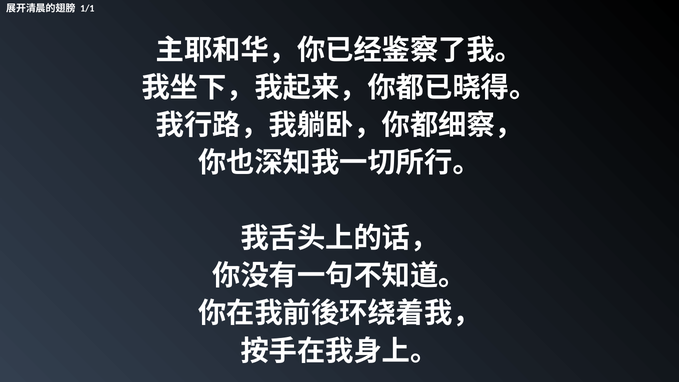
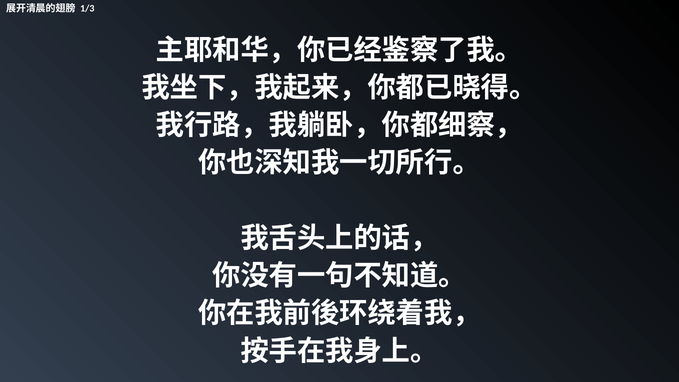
1/1: 1/1 -> 1/3 (87, 8)
